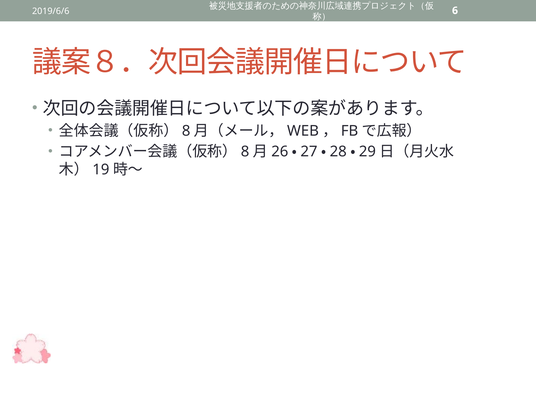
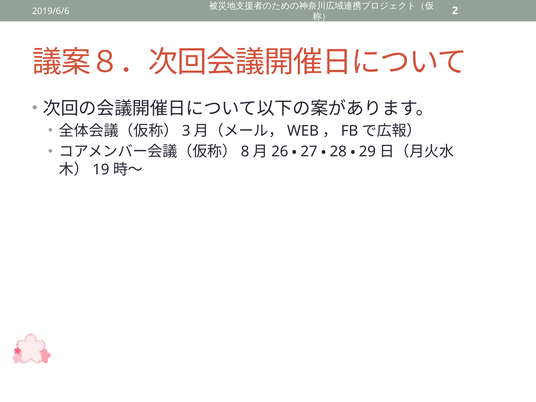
6: 6 -> 2 (455, 11)
8: 8 -> 3 (186, 131)
